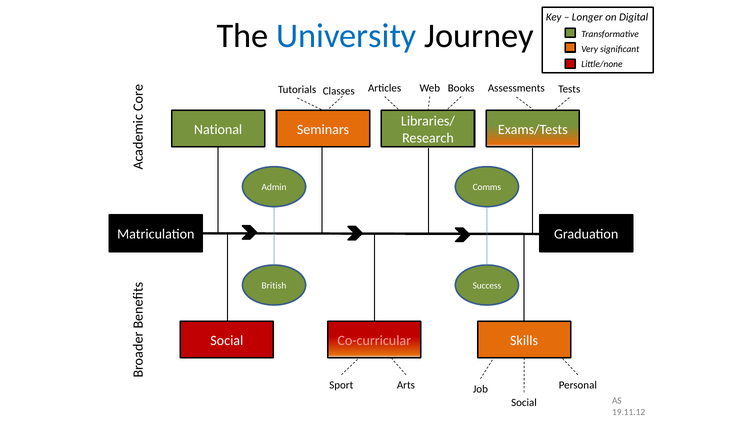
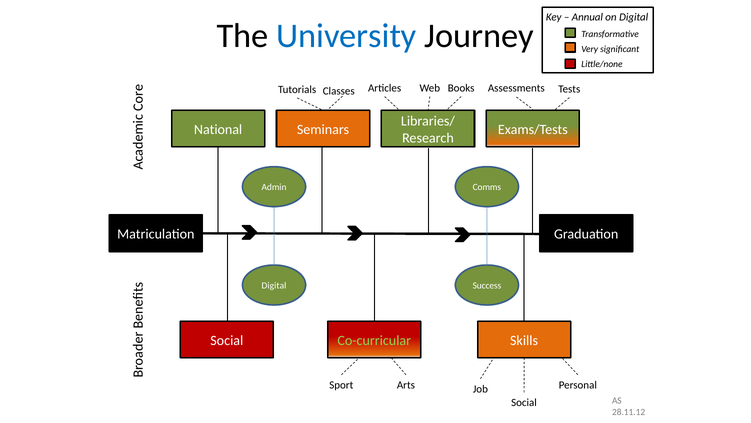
Longer: Longer -> Annual (587, 17)
British: British -> Digital (274, 285)
Co-curricular colour: pink -> light green (374, 340)
19.11.12: 19.11.12 -> 28.11.12 (629, 412)
